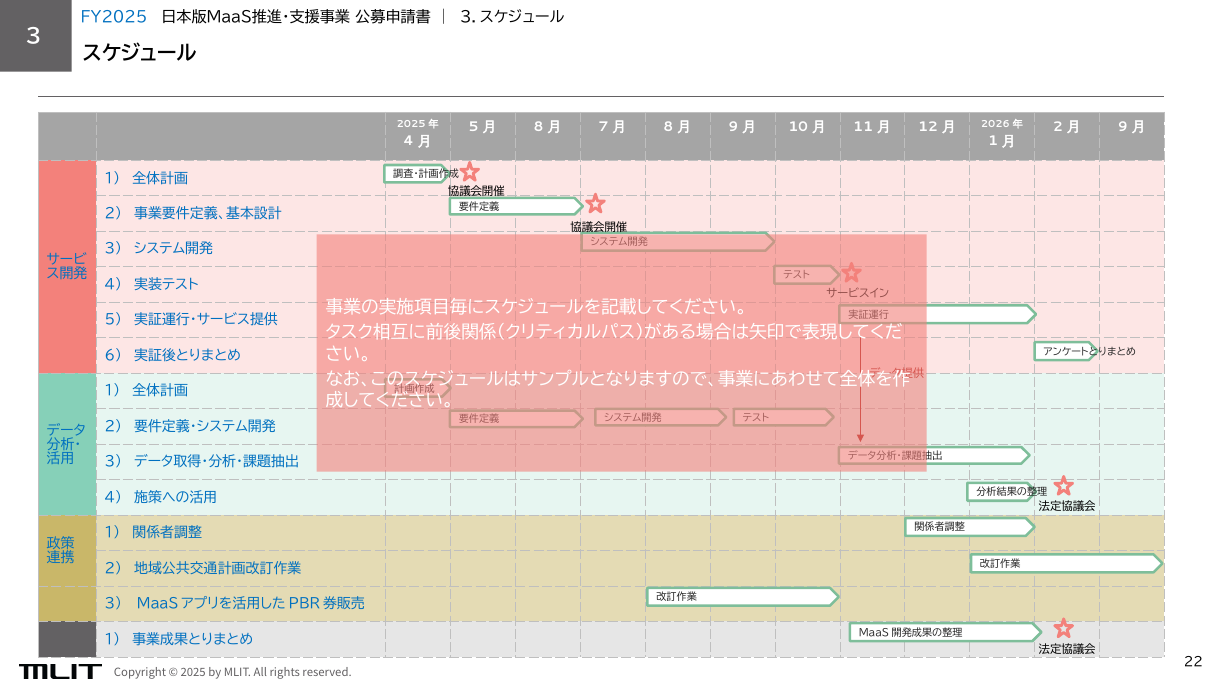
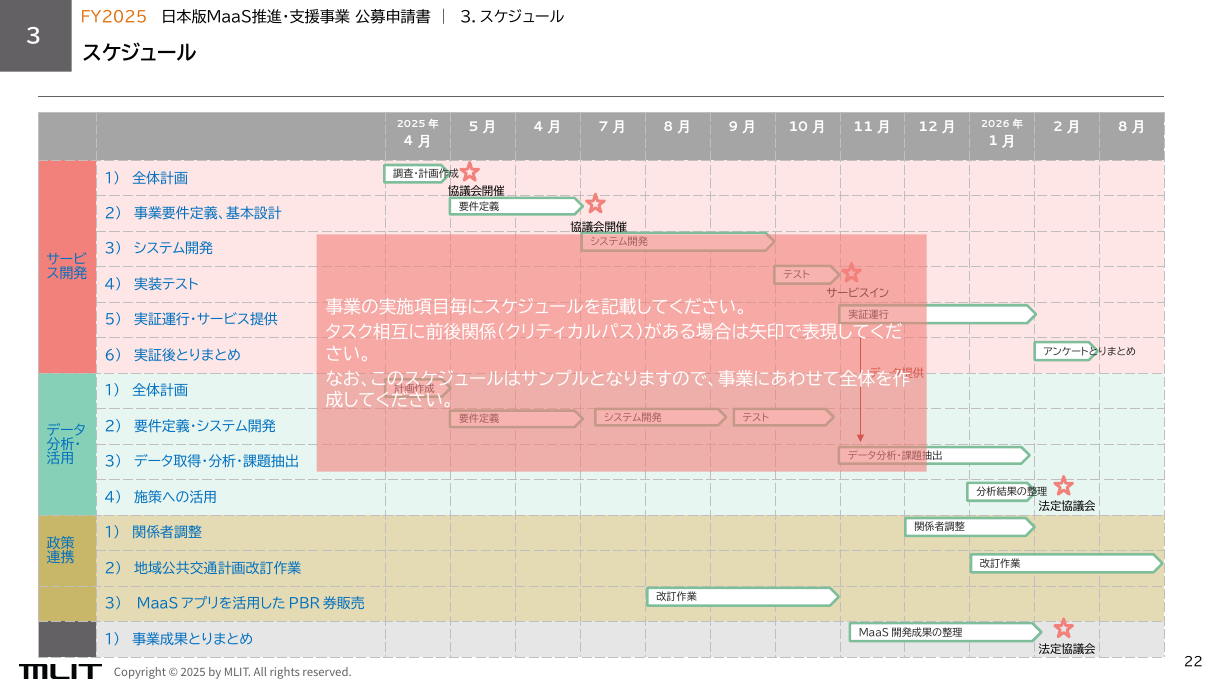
FY2025 colour: blue -> orange (114, 17)
8: 8 -> 4 (539, 127)
9: 9 -> 8 (1123, 127)
